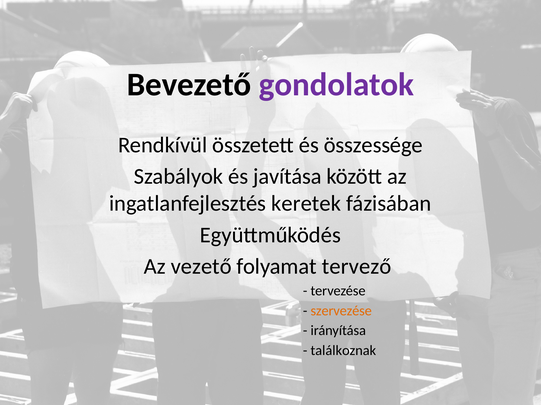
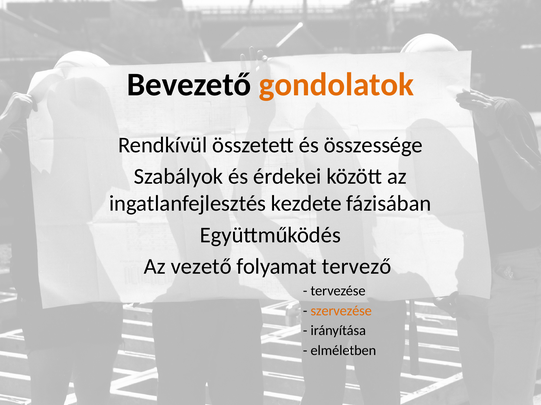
gondolatok colour: purple -> orange (336, 85)
javítása: javítása -> érdekei (287, 177)
keretek: keretek -> kezdete (306, 204)
találkoznak: találkoznak -> elméletben (343, 351)
